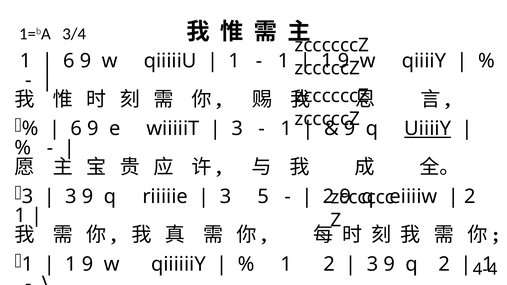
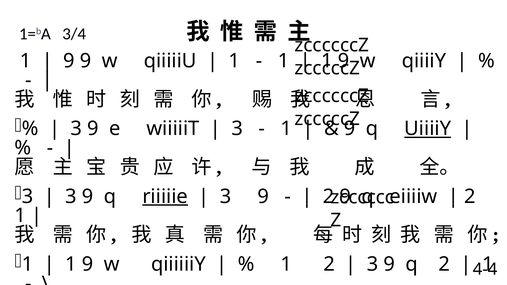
6: 6 -> 9 (69, 61)
6: 6 -> 3 (76, 129)
riiiiie underline: none -> present (165, 197)
5: 5 -> 9 (263, 197)
